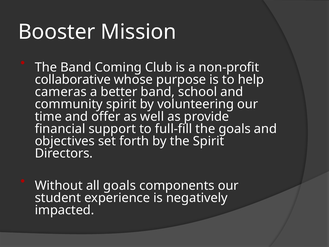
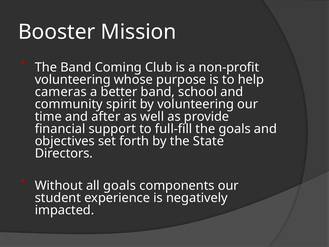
collaborative: collaborative -> volunteering (73, 80)
offer: offer -> after (106, 116)
the Spirit: Spirit -> State (208, 141)
